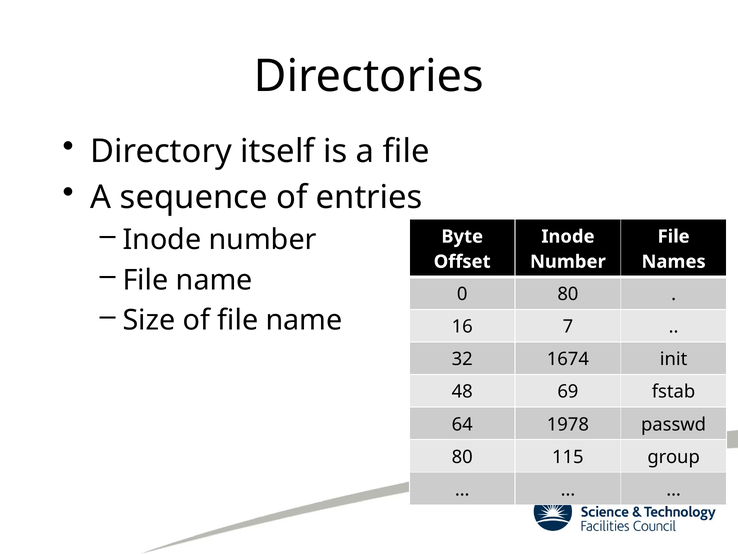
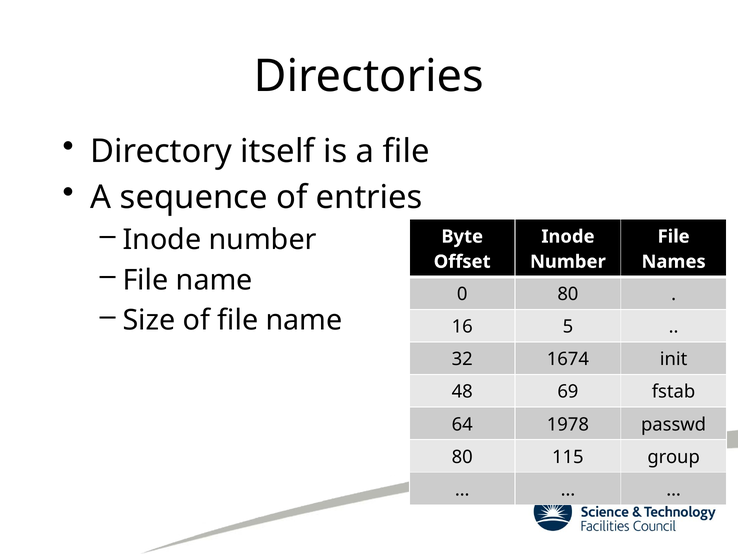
7: 7 -> 5 (568, 327)
